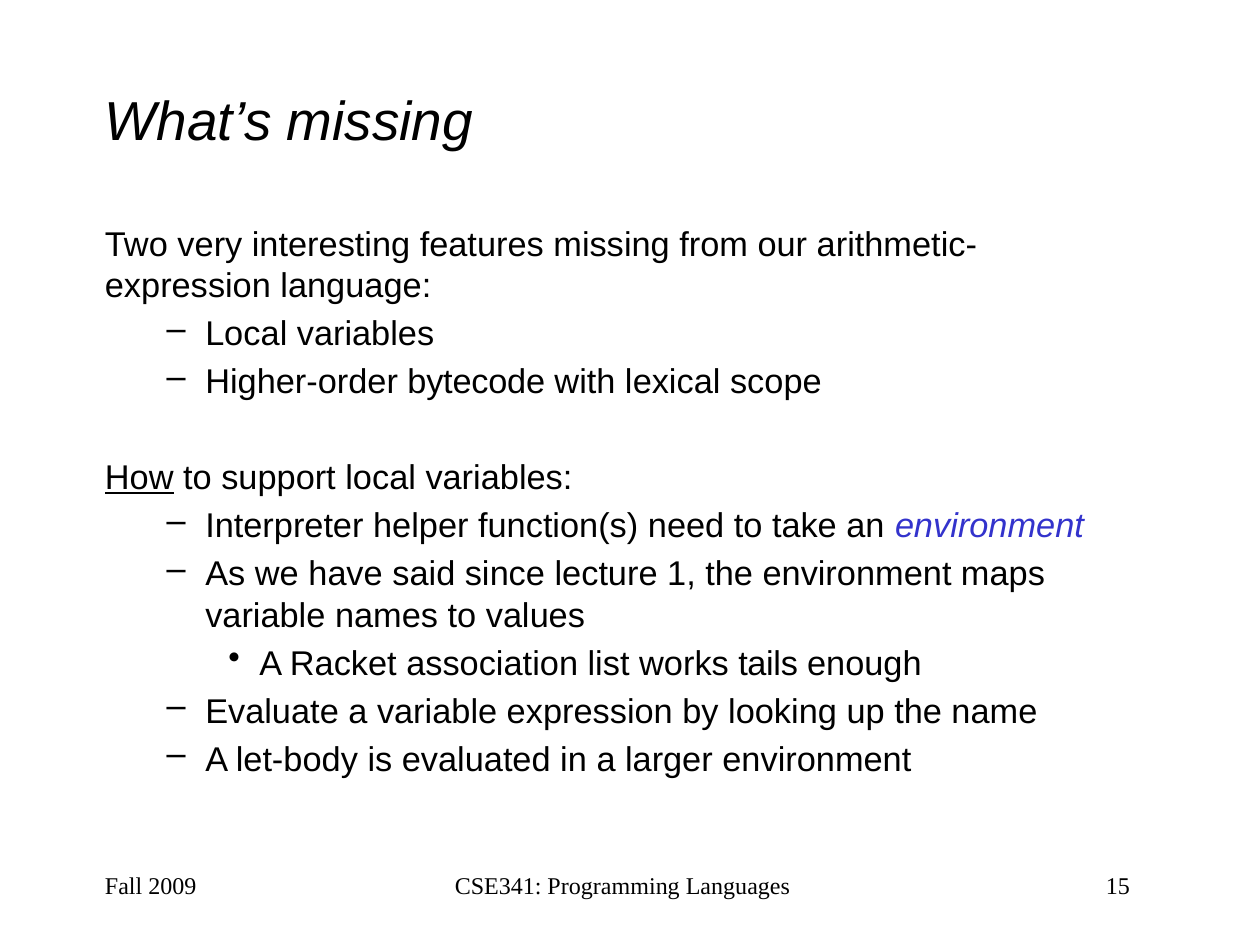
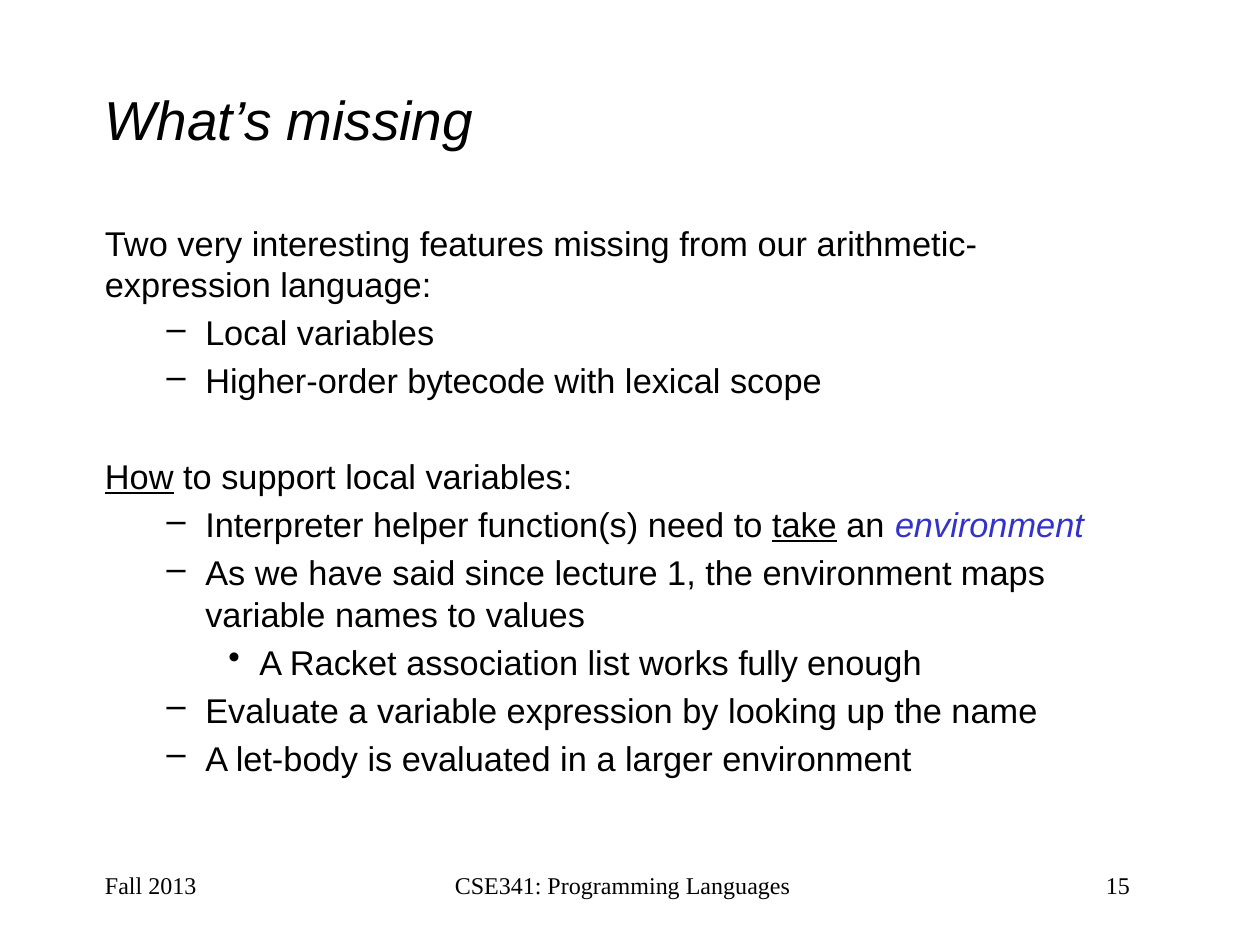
take underline: none -> present (804, 527)
tails: tails -> fully (768, 664)
2009: 2009 -> 2013 (172, 887)
